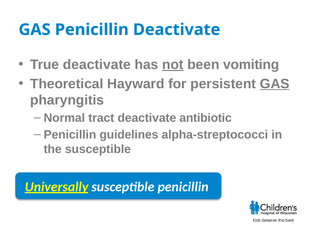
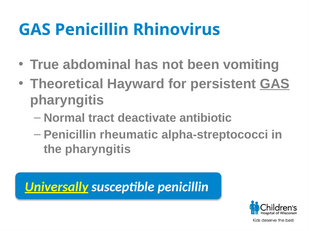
Penicillin Deactivate: Deactivate -> Rhinovirus (177, 30)
True deactivate: deactivate -> abdominal (97, 65)
not underline: present -> none (173, 65)
guidelines: guidelines -> rheumatic (129, 135)
the susceptible: susceptible -> pharyngitis (98, 150)
